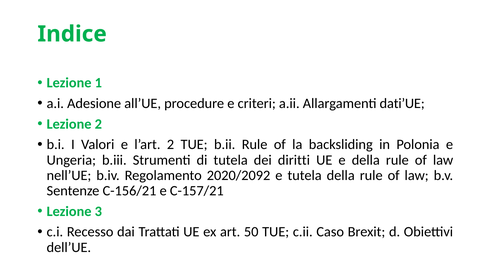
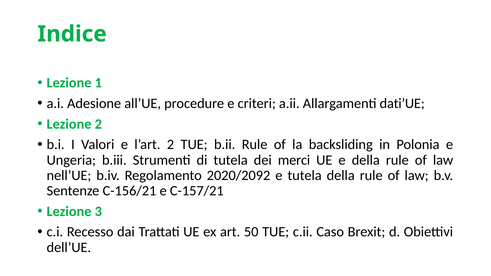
diritti: diritti -> merci (294, 160)
